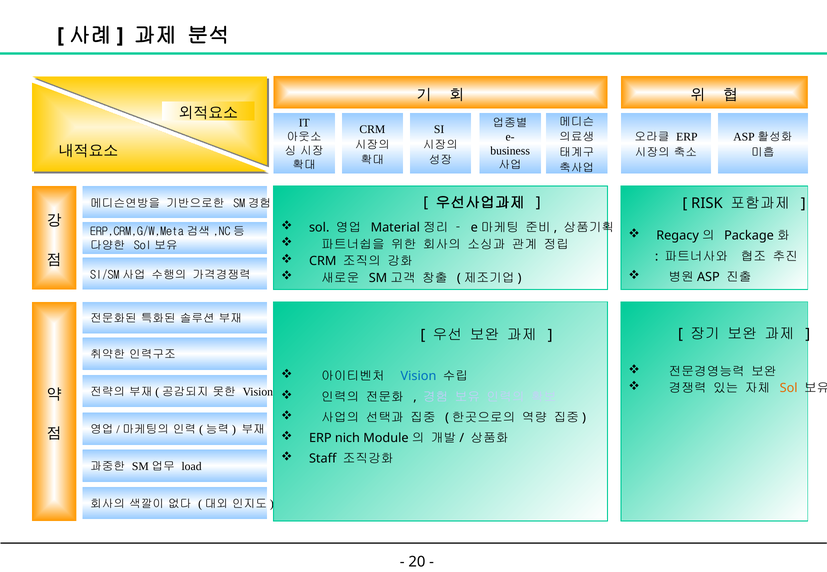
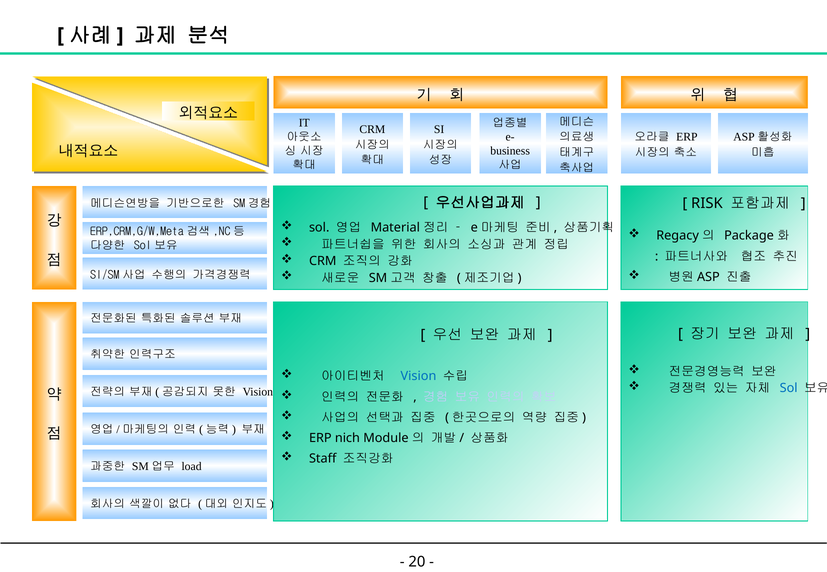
Sol colour: orange -> blue (789, 389)
